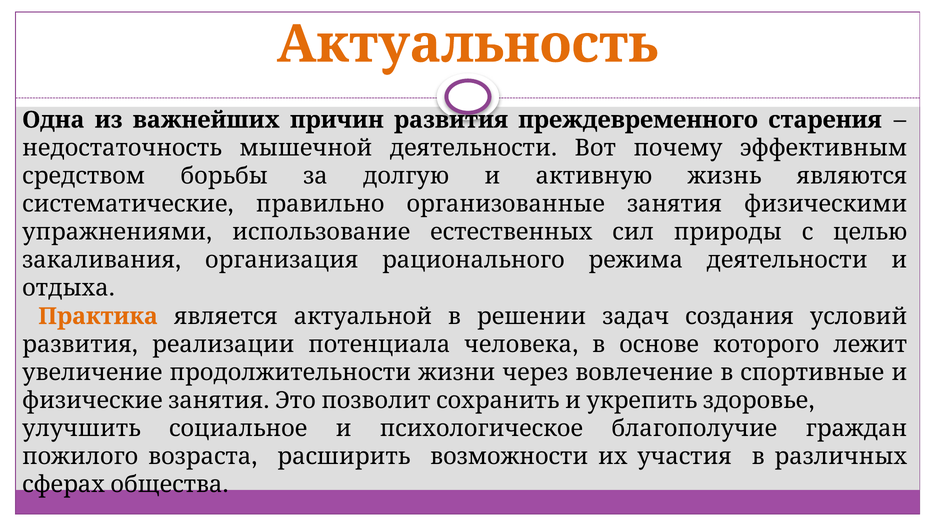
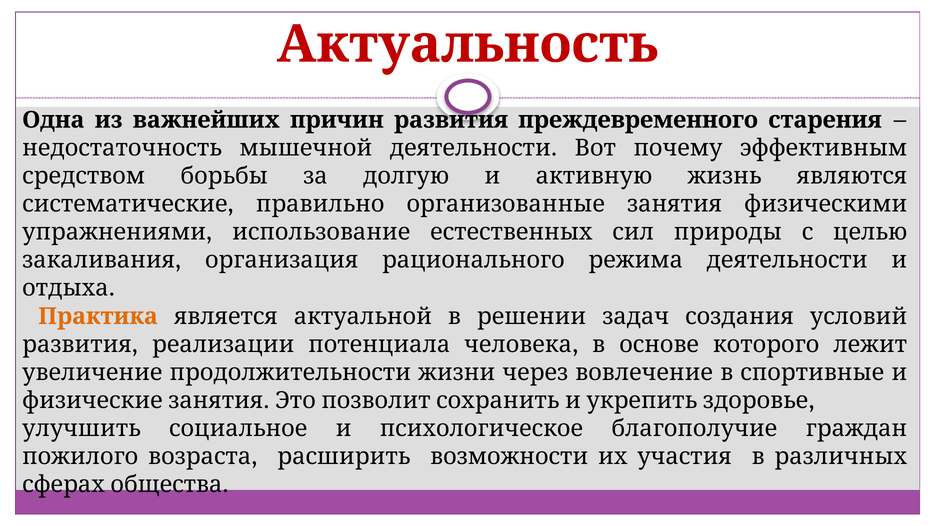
Актуальность colour: orange -> red (468, 44)
